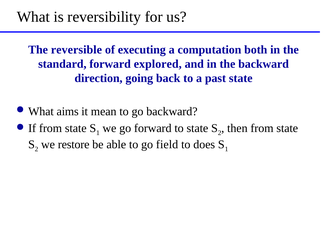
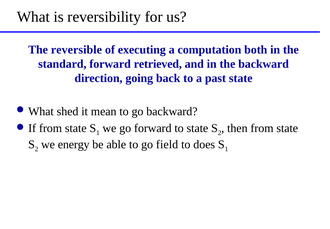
explored: explored -> retrieved (158, 64)
aims: aims -> shed (68, 111)
restore: restore -> energy (74, 144)
